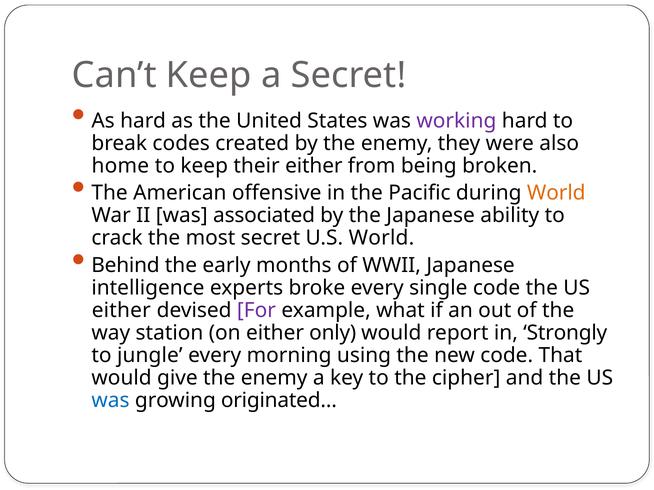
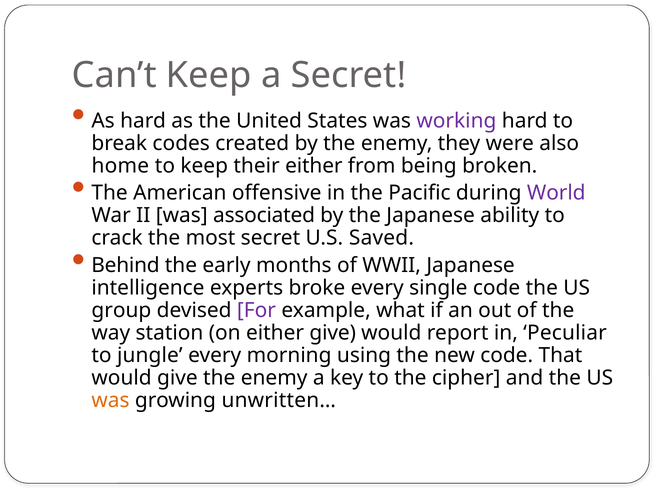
World colour: orange -> purple (556, 193)
U.S World: World -> Saved (381, 238)
either: either -> group (121, 311)
either only: only -> give (333, 333)
Strongly: Strongly -> Peculiar (565, 333)
was colour: blue -> orange (111, 401)
originated…: originated… -> unwritten… (279, 401)
